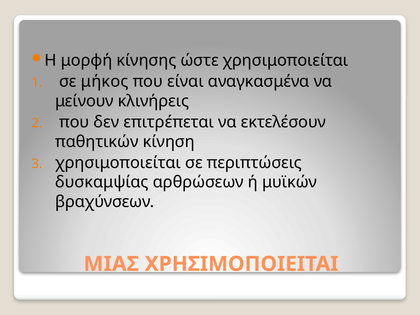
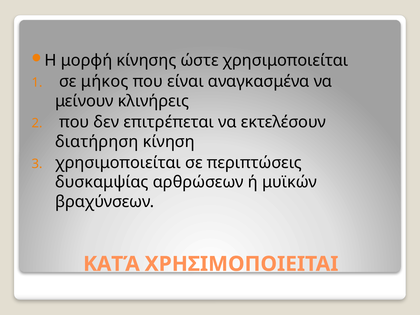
παθητικών: παθητικών -> διατήρηση (97, 142)
ΜΙΑΣ: ΜΙΑΣ -> ΚΑΤΆ (111, 264)
